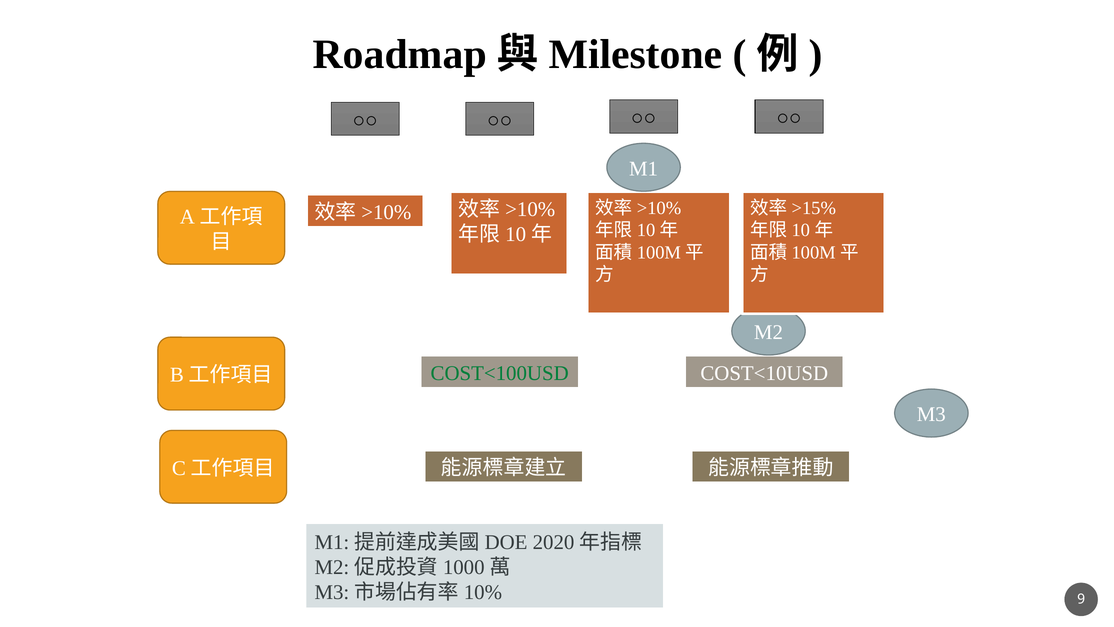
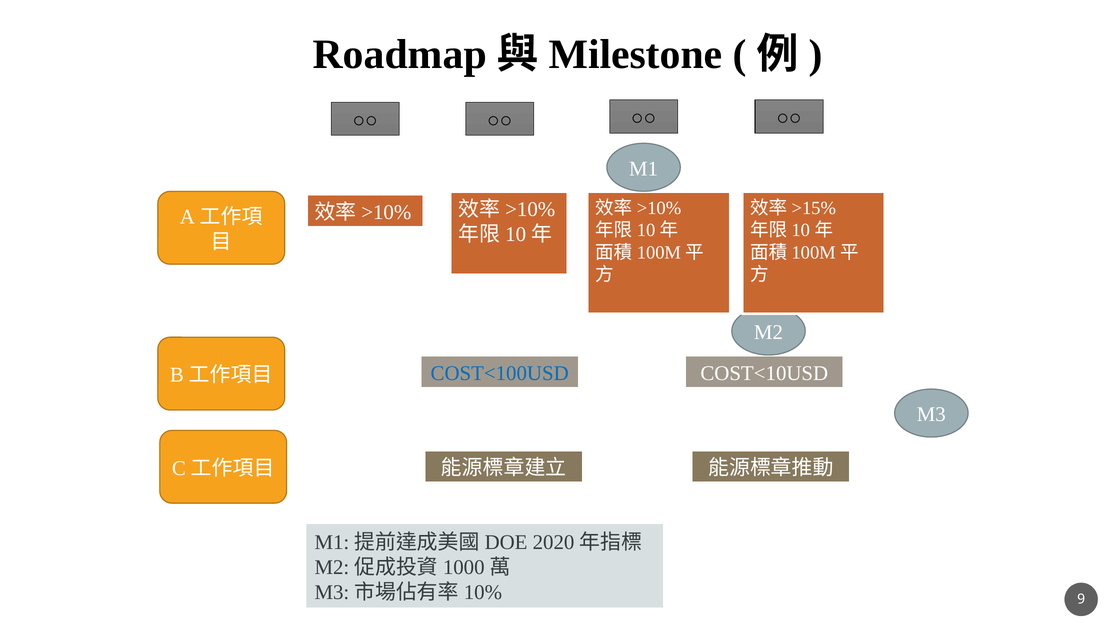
COST<100USD colour: green -> blue (500, 373)
